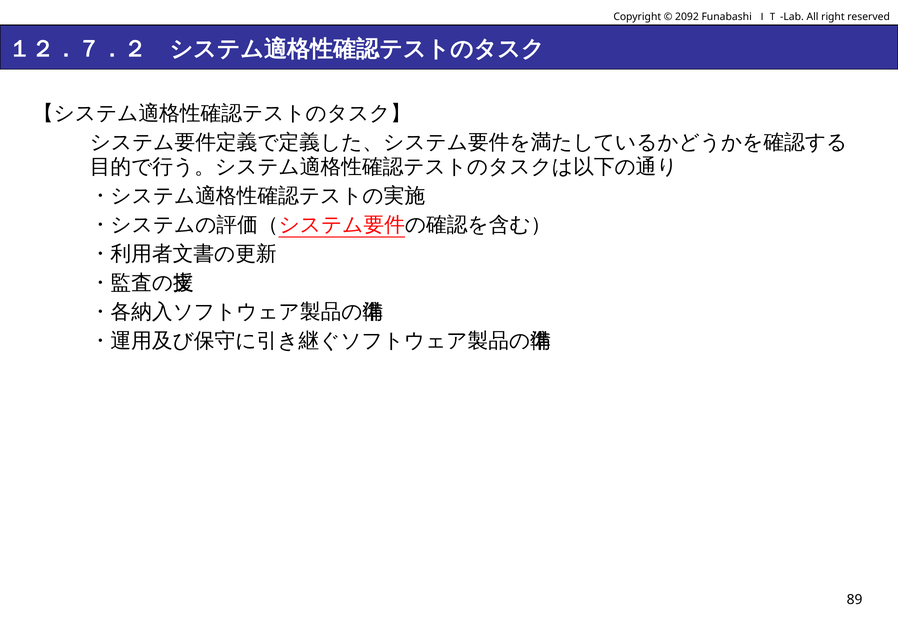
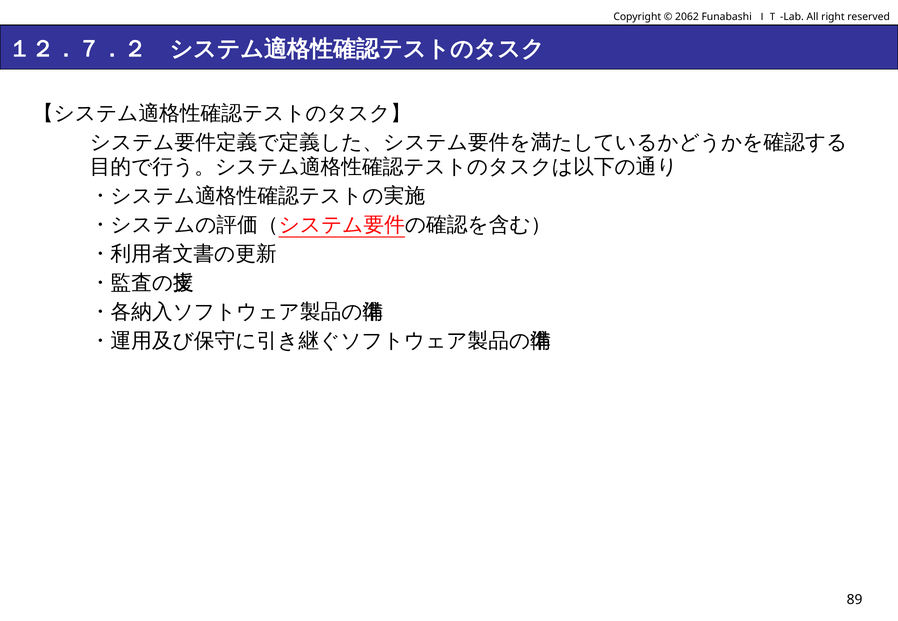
2092: 2092 -> 2062 (687, 17)
